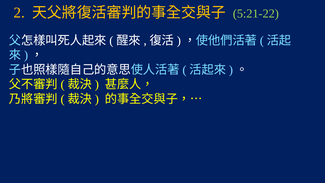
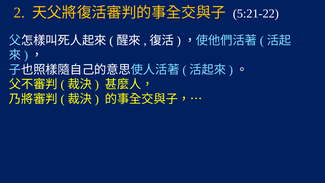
5:21-22 colour: light green -> white (256, 14)
